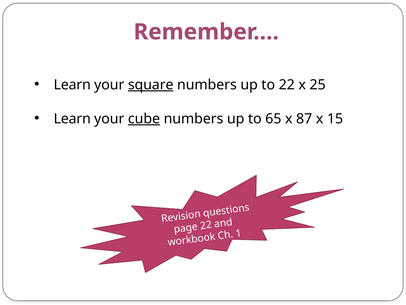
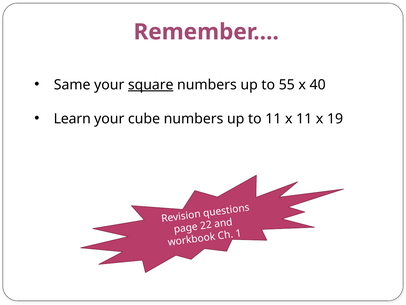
Learn: Learn -> Same (72, 85)
to 22: 22 -> 55 (287, 85)
25: 25 -> 40 (318, 85)
cube underline: present -> none (144, 118)
to 65: 65 -> 11 (273, 118)
x 87: 87 -> 11 (304, 118)
15: 15 -> 19 (335, 118)
